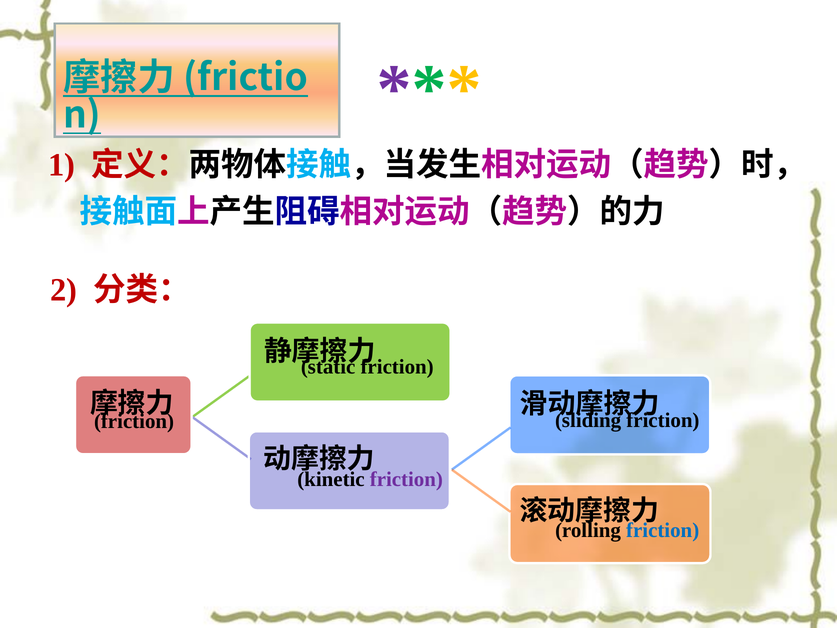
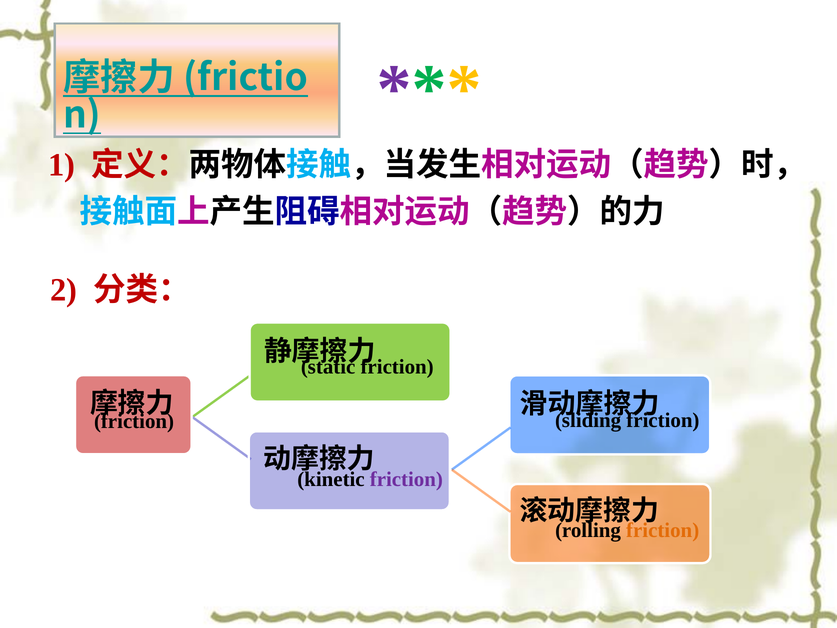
friction colour: blue -> orange (663, 530)
